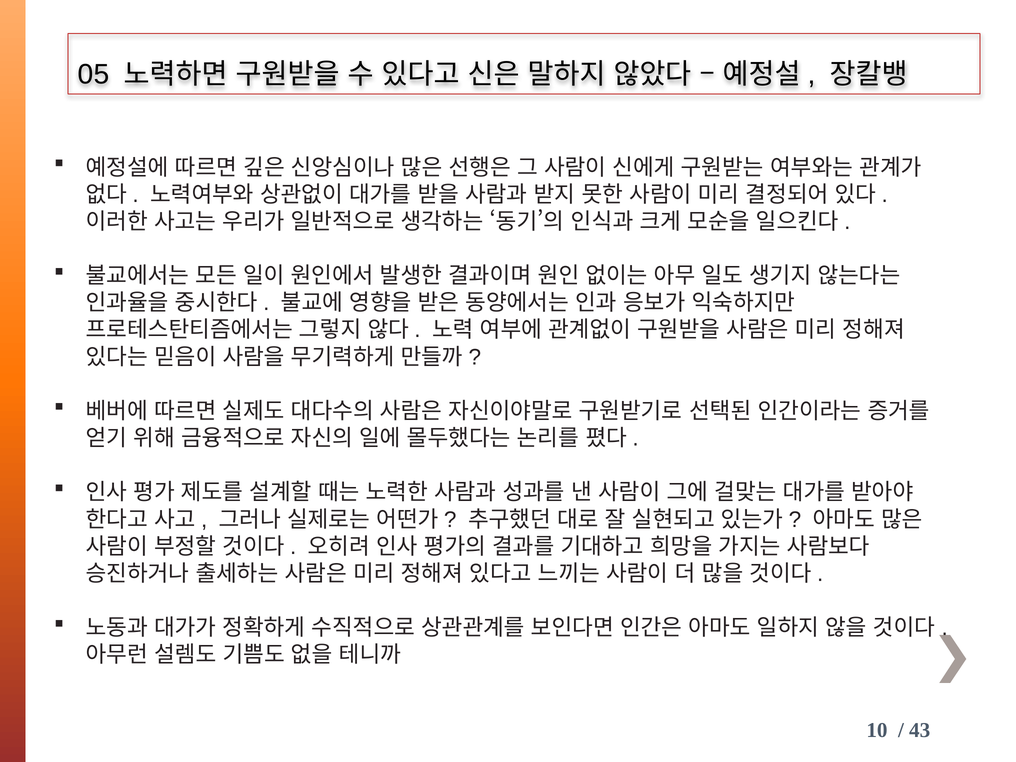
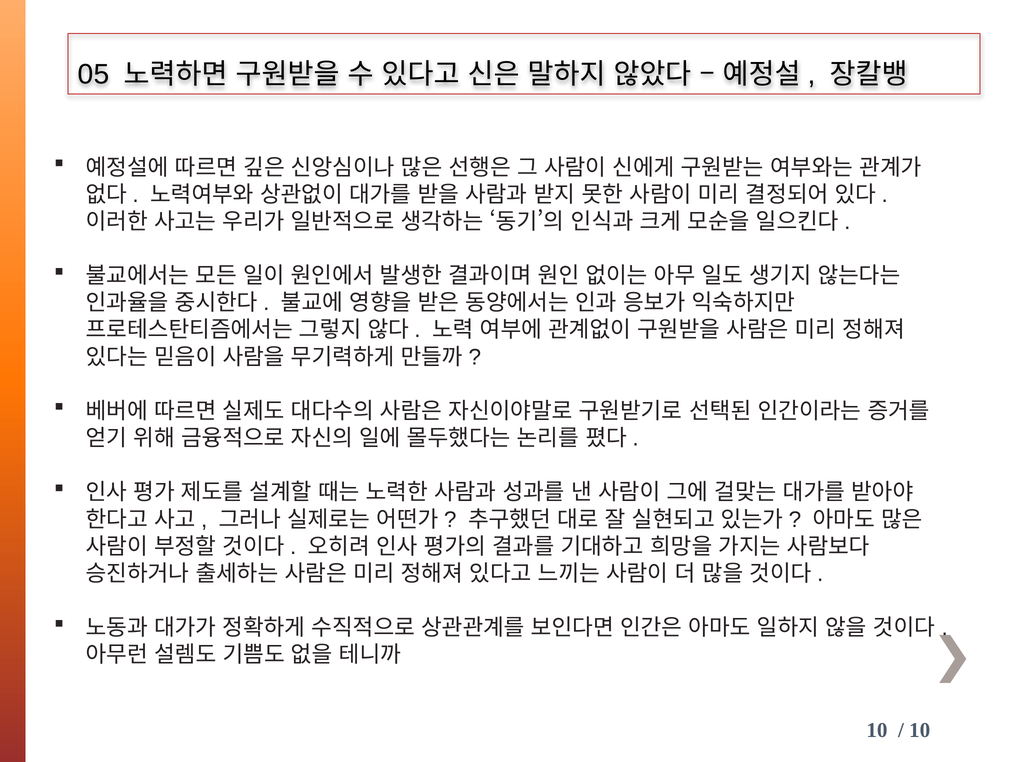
43: 43 -> 10 (920, 730)
